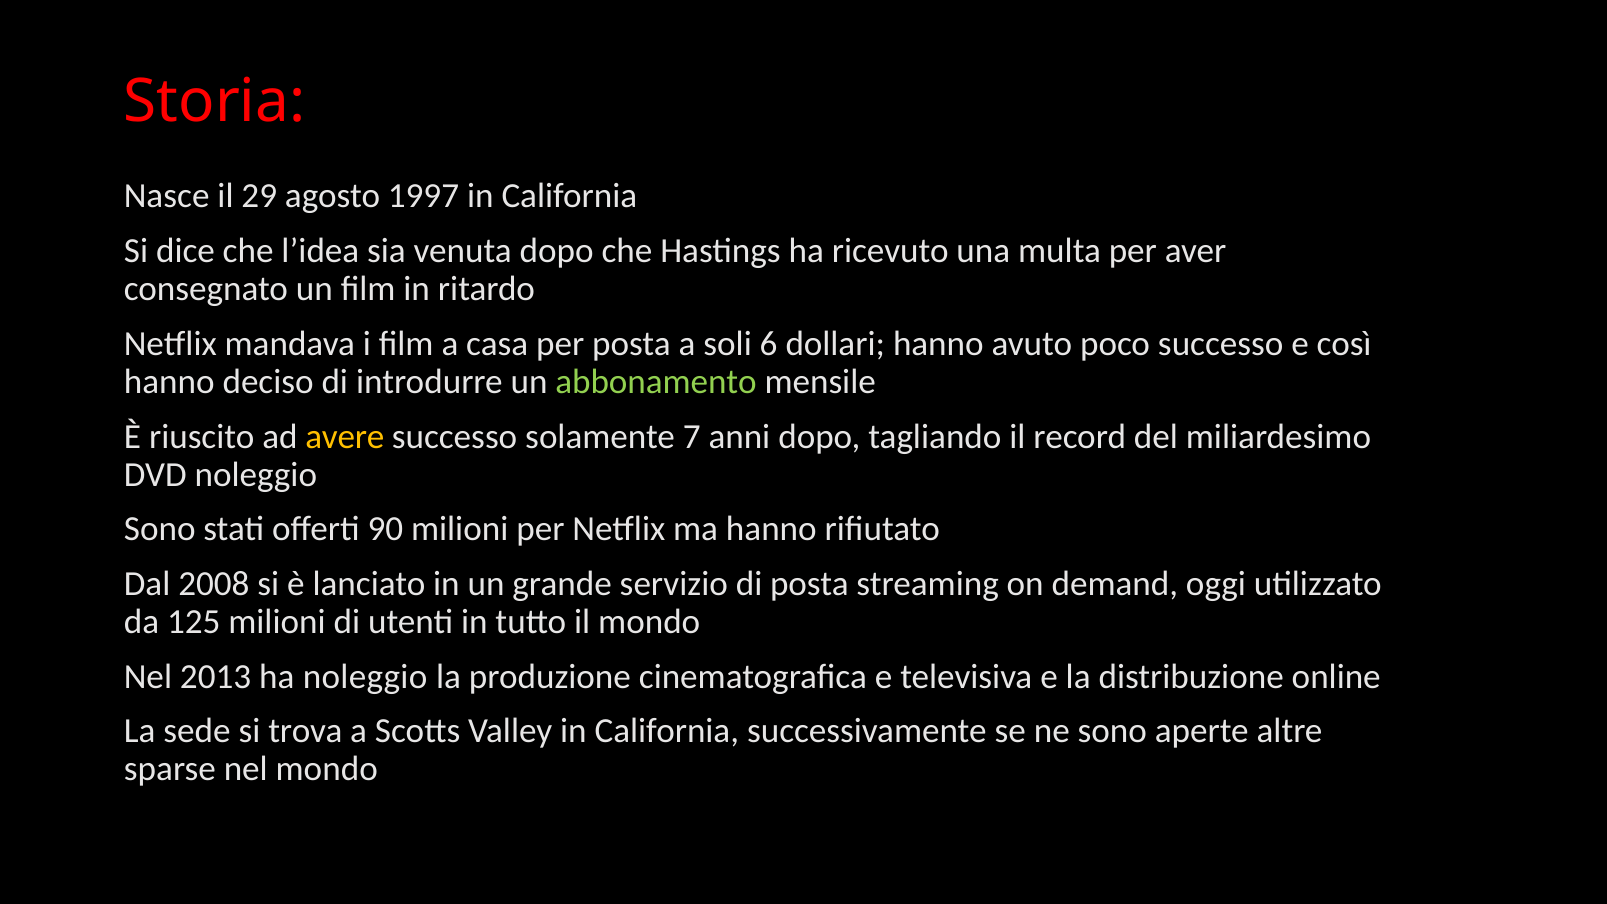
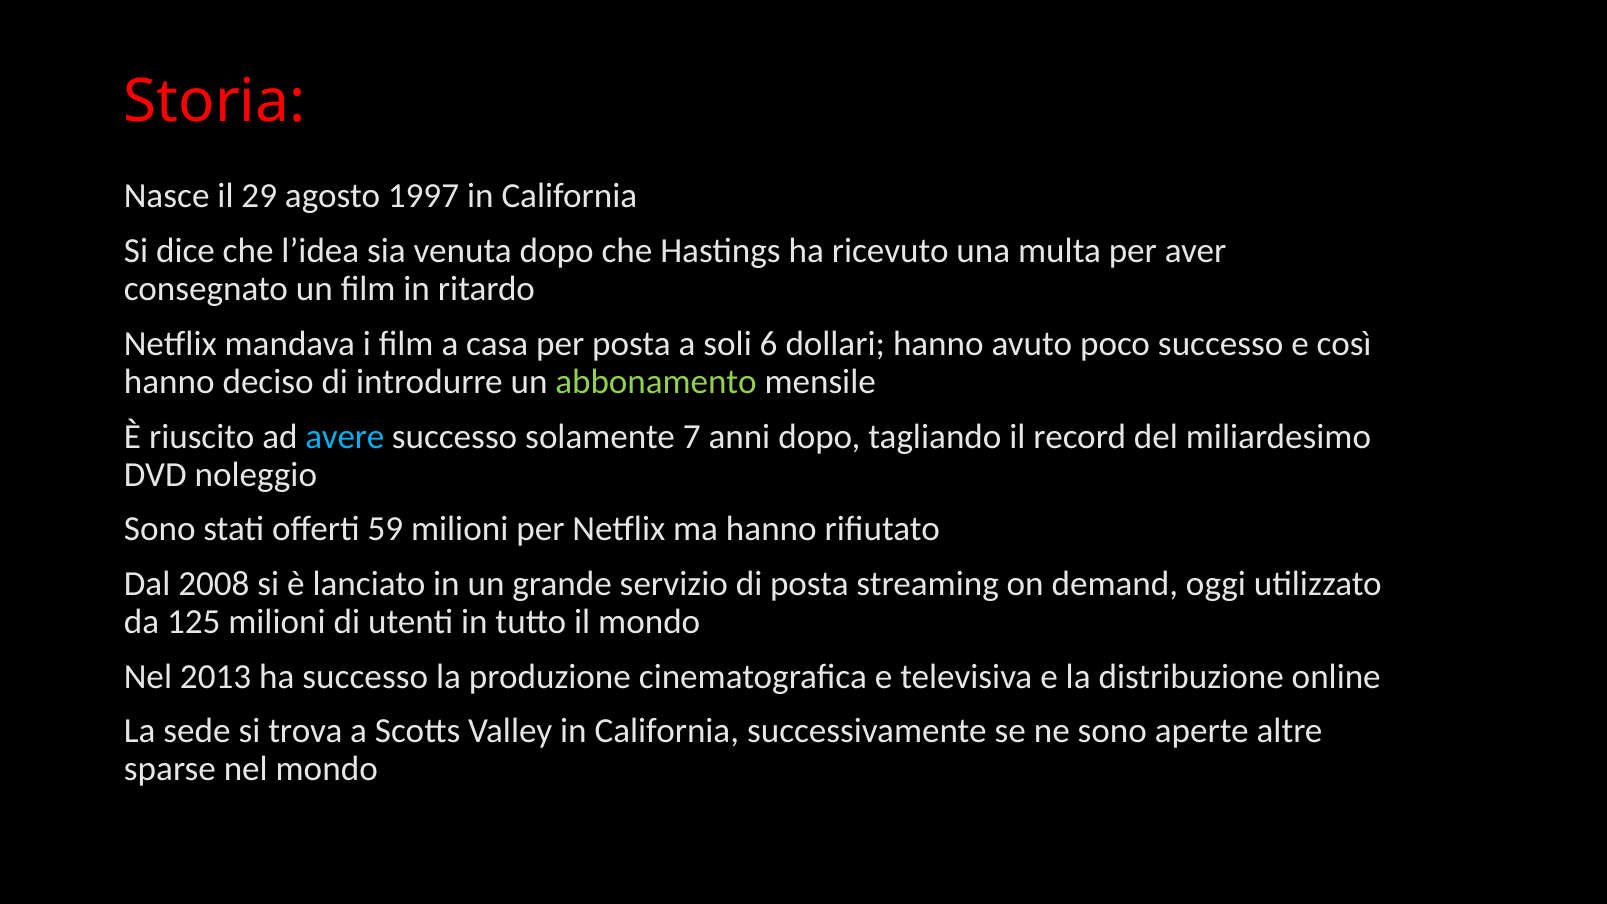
avere colour: yellow -> light blue (345, 436)
90: 90 -> 59 (385, 529)
ha noleggio: noleggio -> successo (365, 676)
